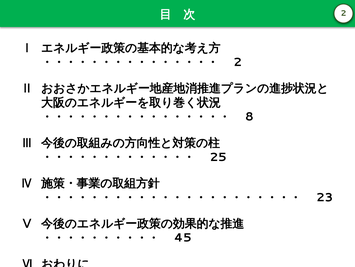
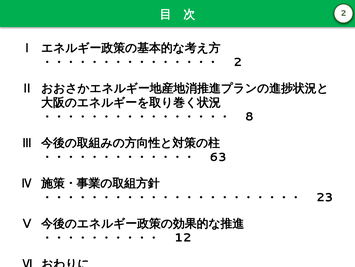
25: 25 -> 63 (218, 157)
45: 45 -> 12 (183, 237)
